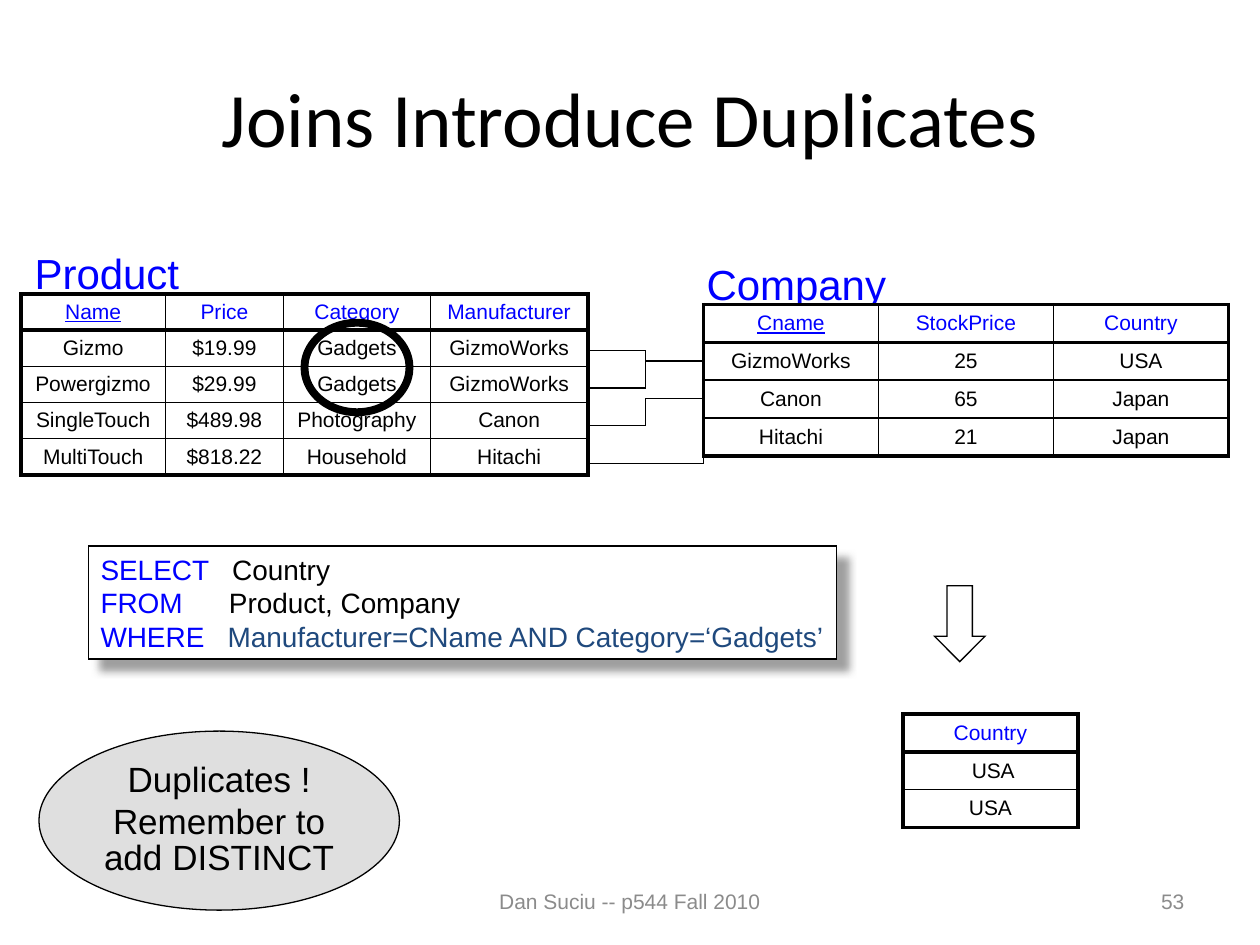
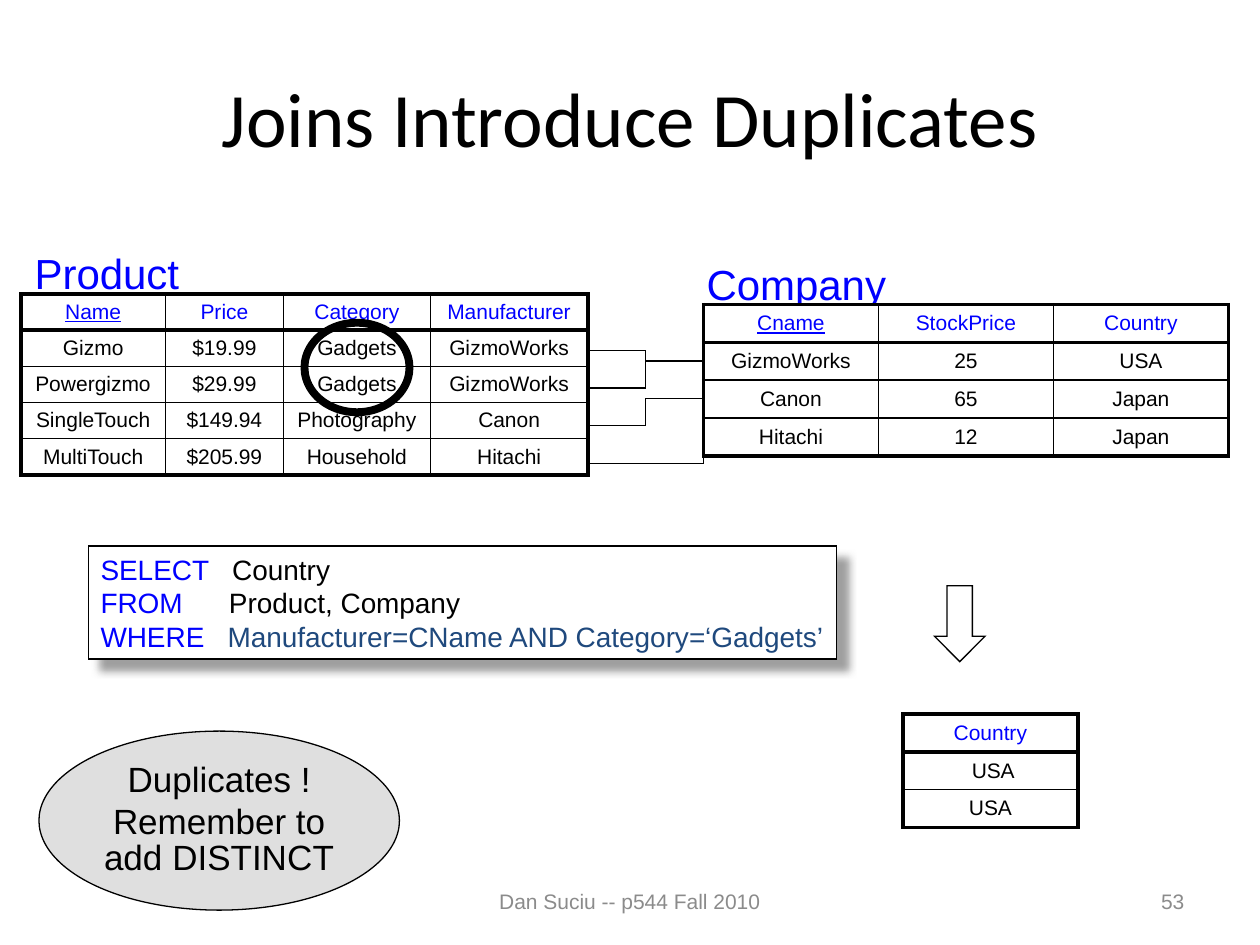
$489.98: $489.98 -> $149.94 (224, 421)
21: 21 -> 12 (966, 437)
$818.22: $818.22 -> $205.99 (224, 457)
